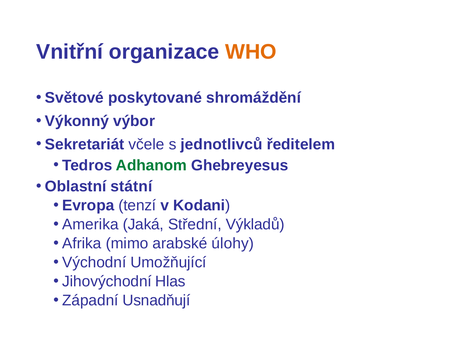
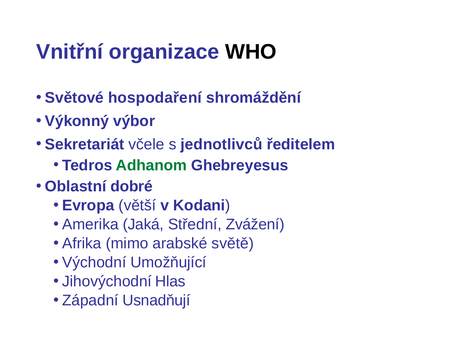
WHO colour: orange -> black (251, 52)
poskytované: poskytované -> hospodaření (155, 98)
státní: státní -> dobré (132, 186)
tenzí: tenzí -> větší (137, 205)
Výkladů: Výkladů -> Zvážení (255, 224)
úlohy: úlohy -> světě (233, 243)
